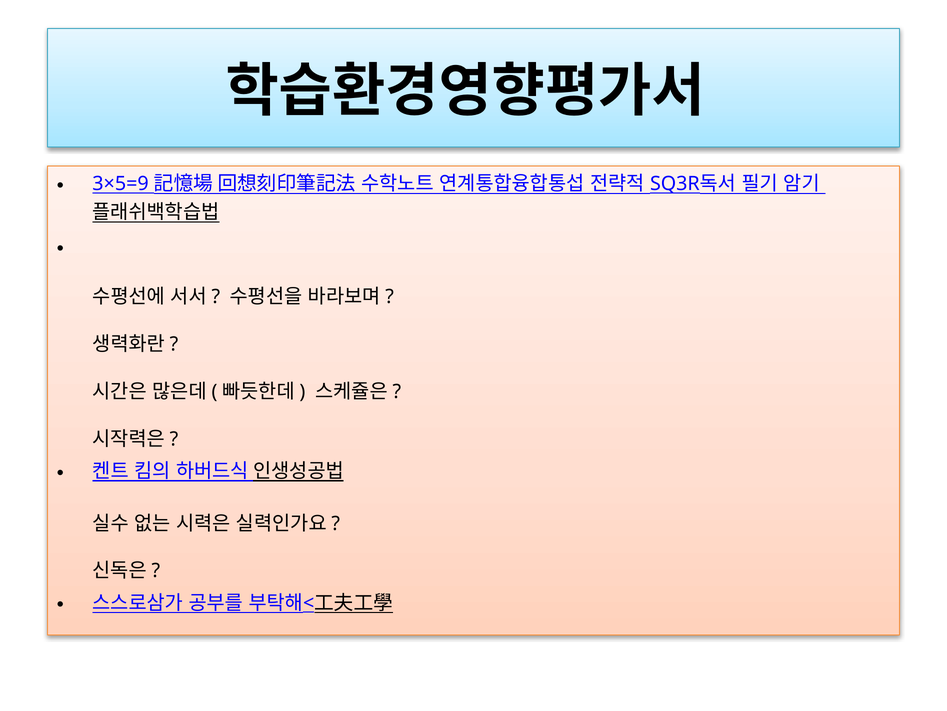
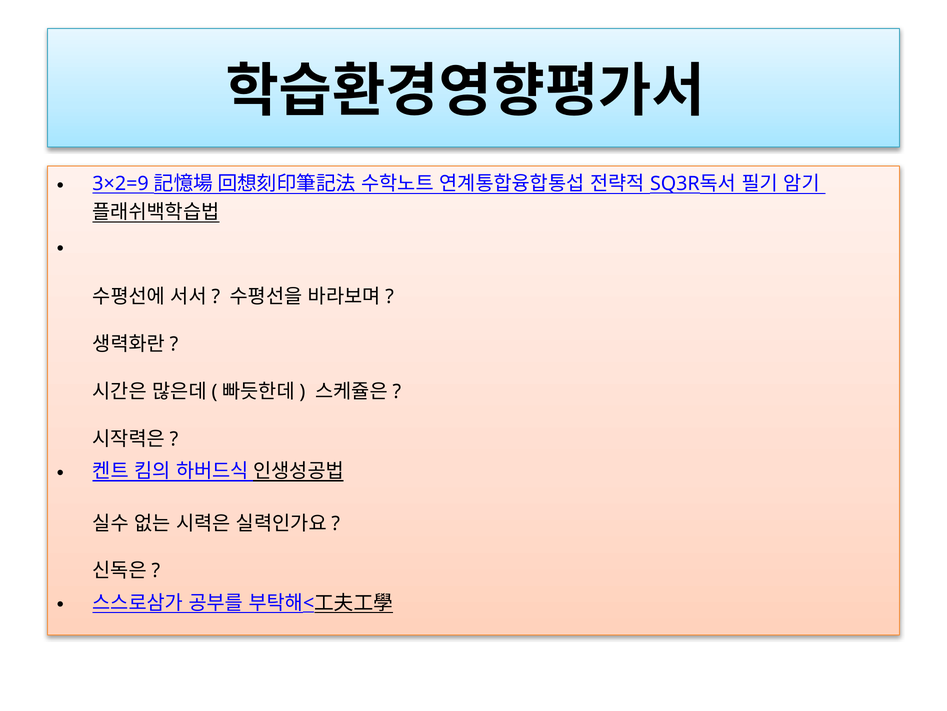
3×5=9: 3×5=9 -> 3×2=9 (121, 184)
